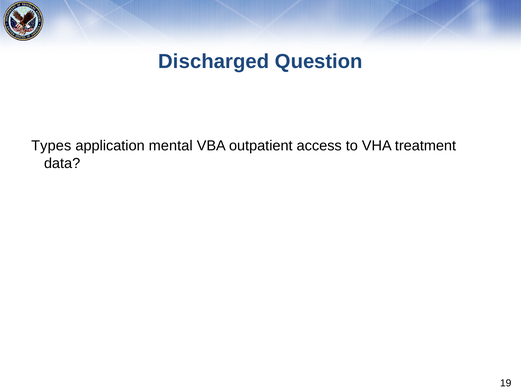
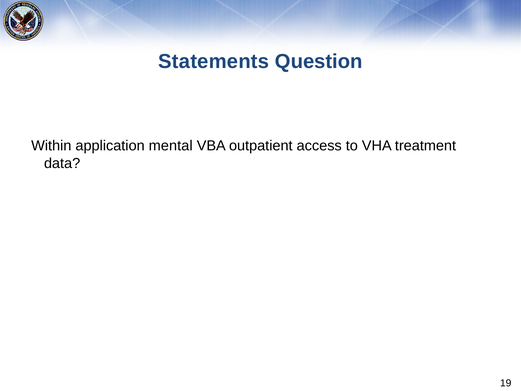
Discharged: Discharged -> Statements (214, 61)
Types: Types -> Within (51, 146)
